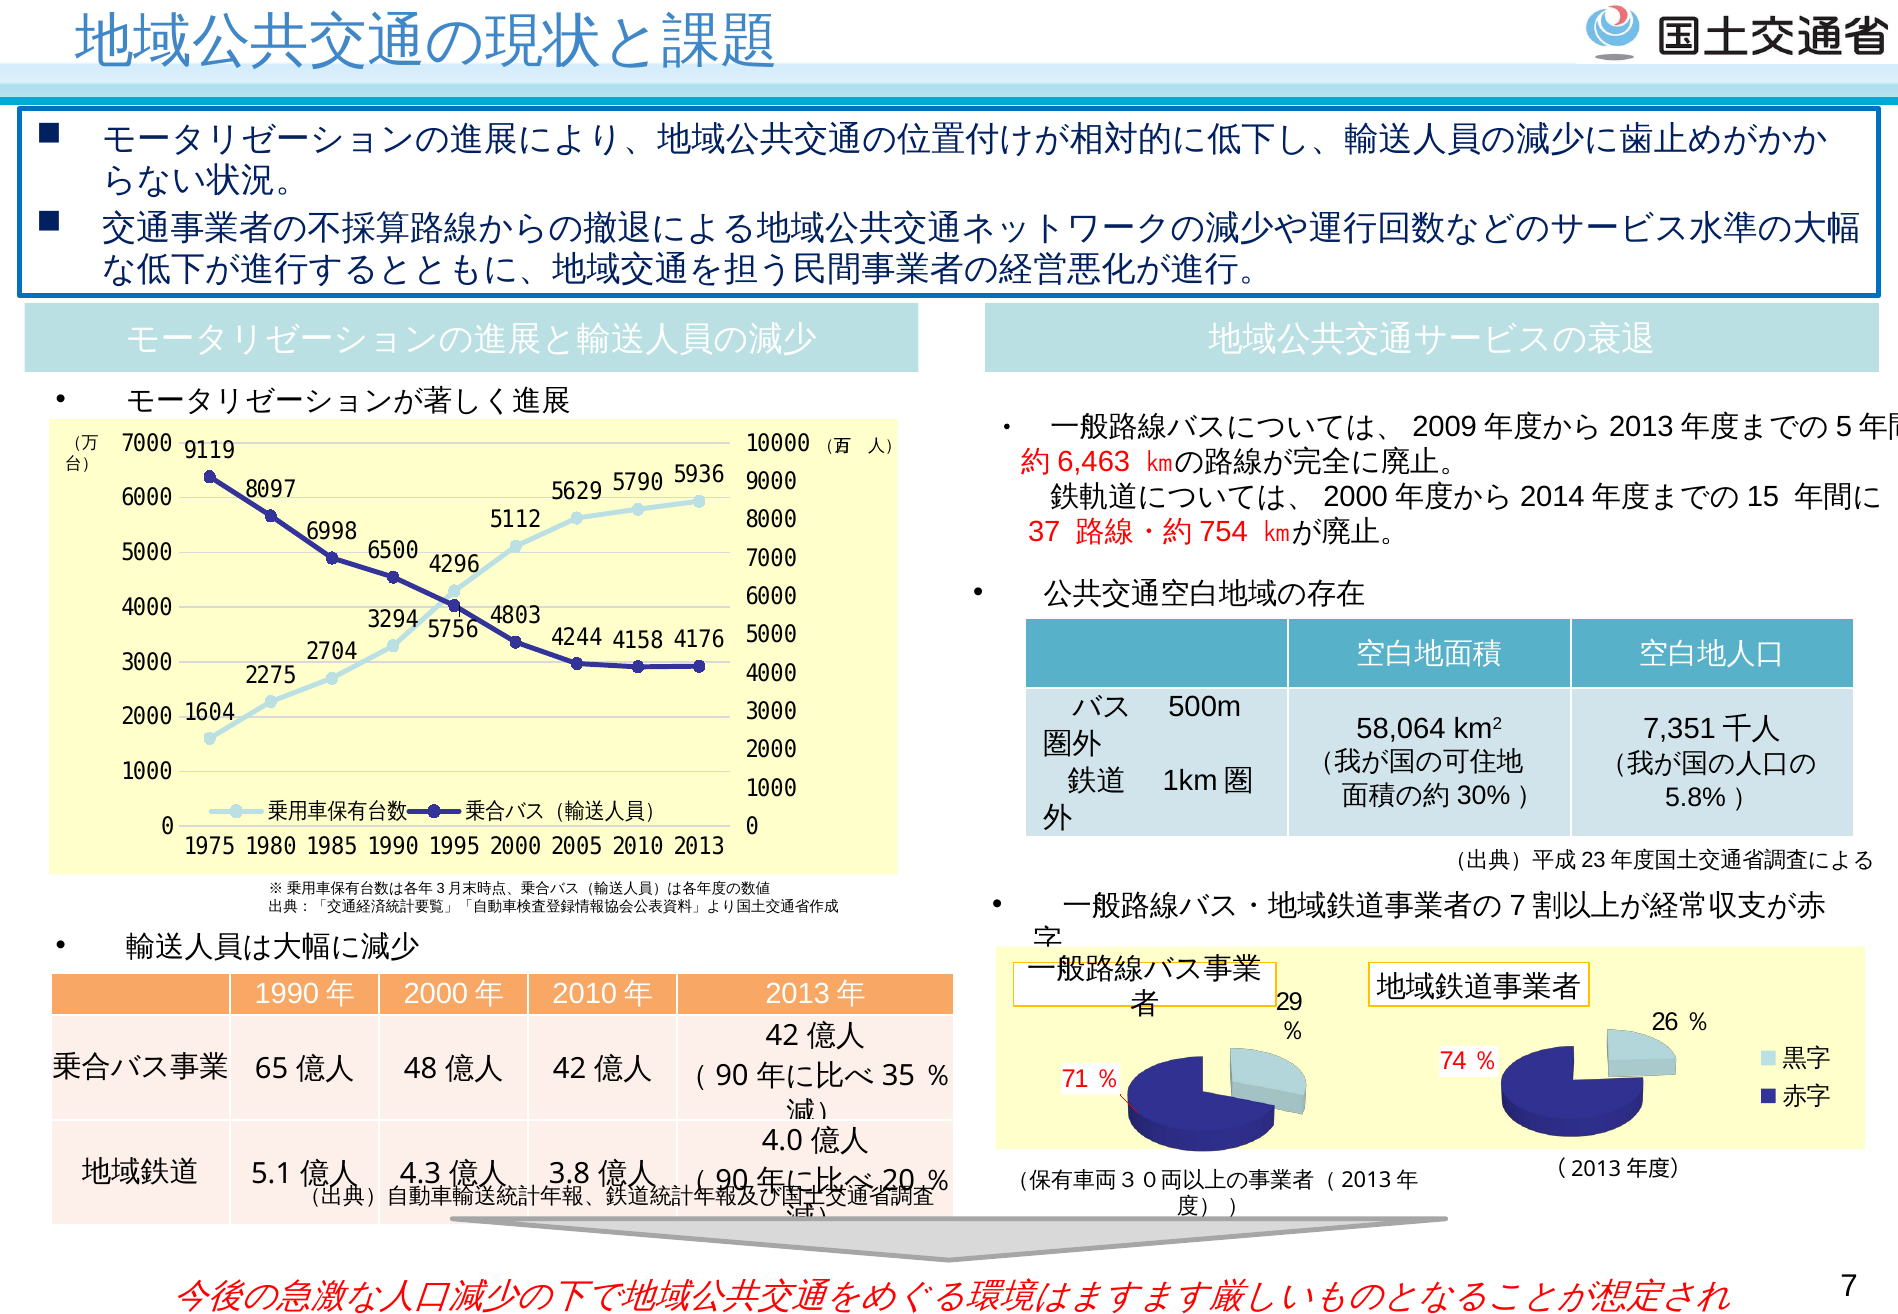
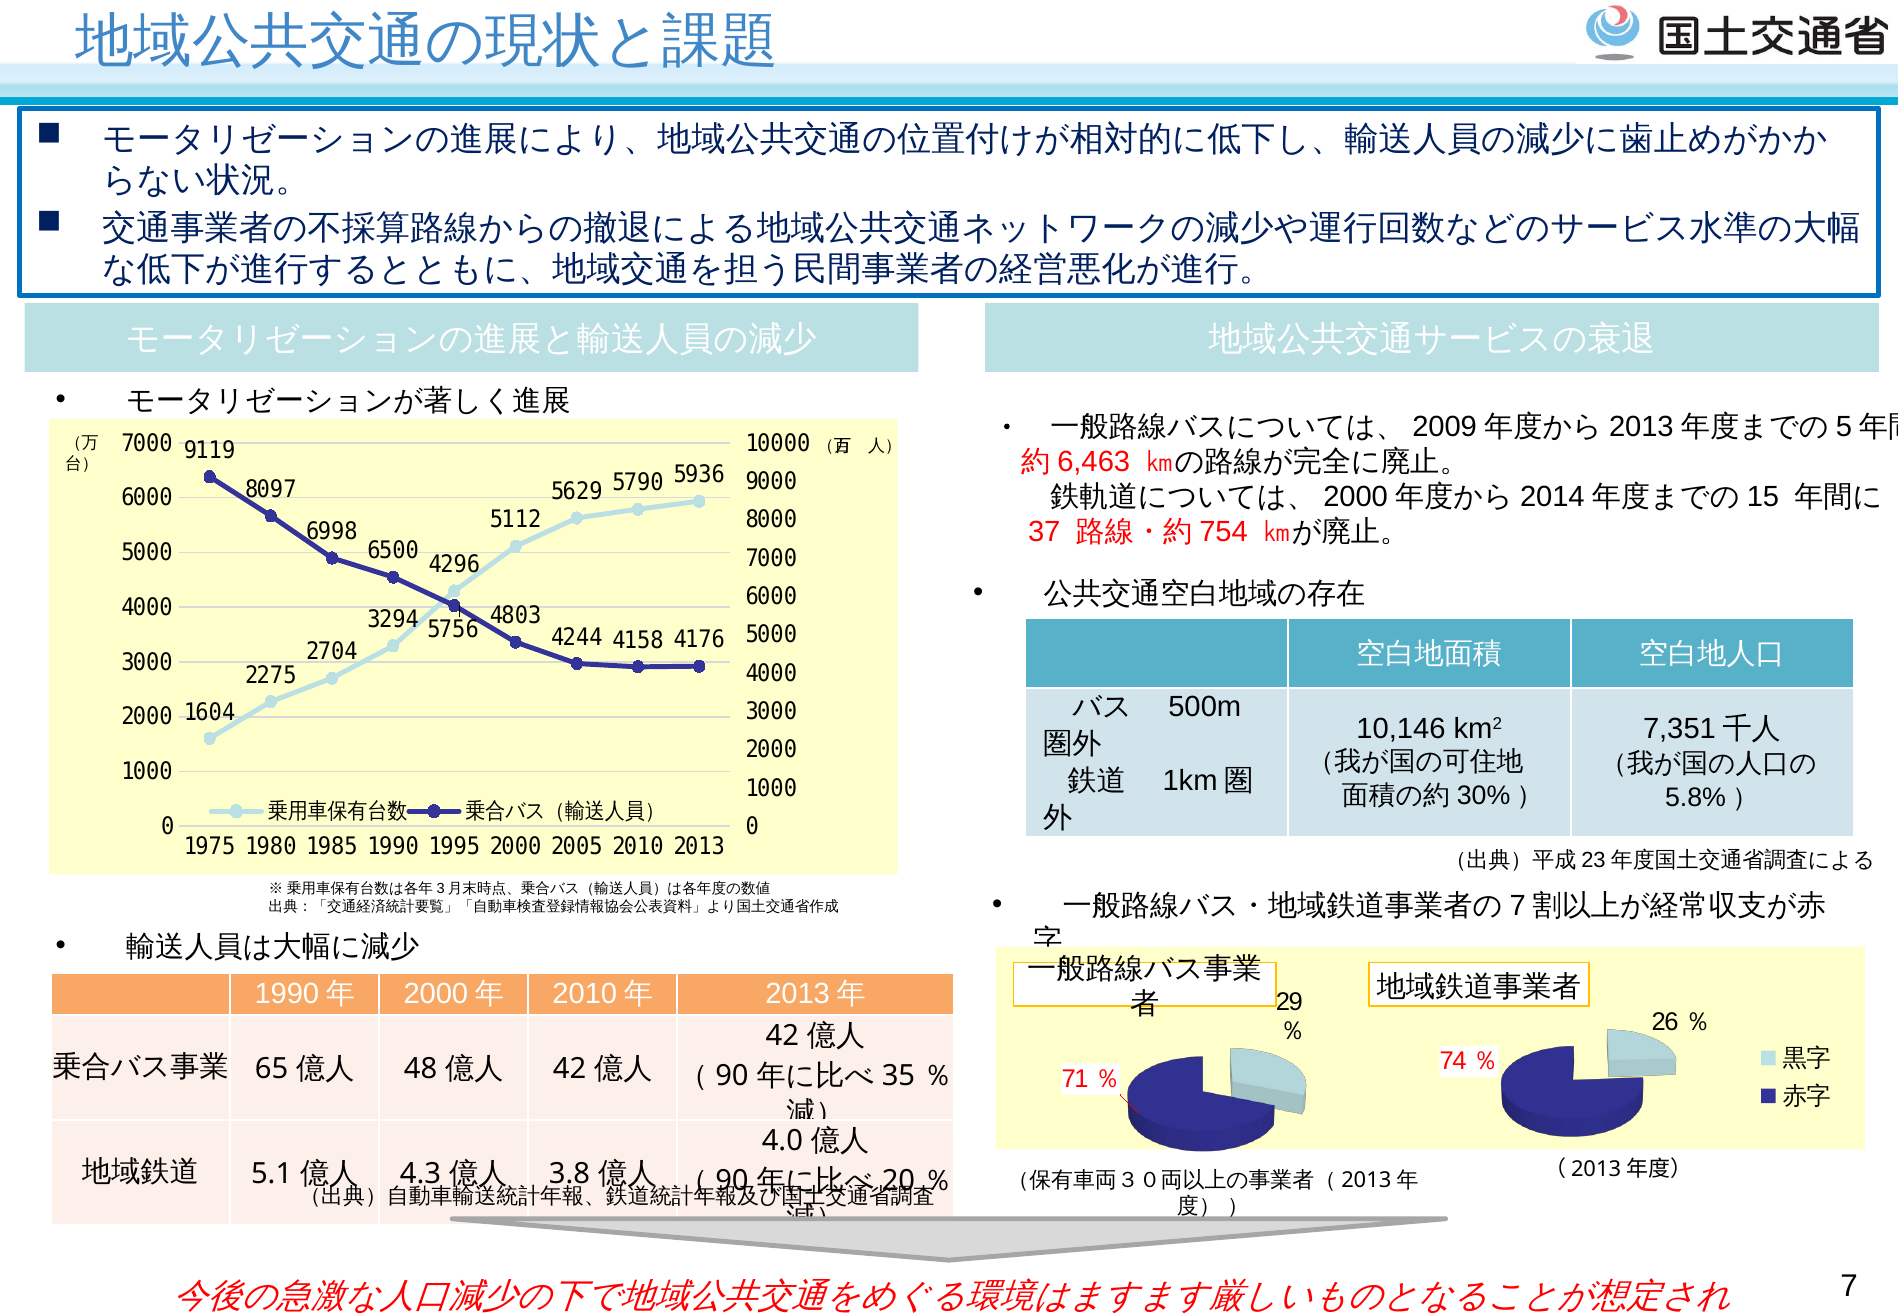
58,064: 58,064 -> 10,146 (1401, 729)
